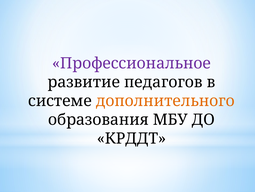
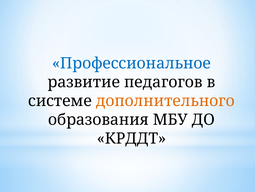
Профессиональное colour: purple -> blue (131, 63)
